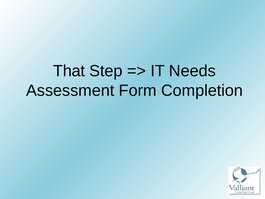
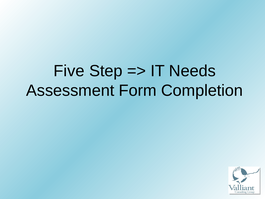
That: That -> Five (69, 71)
